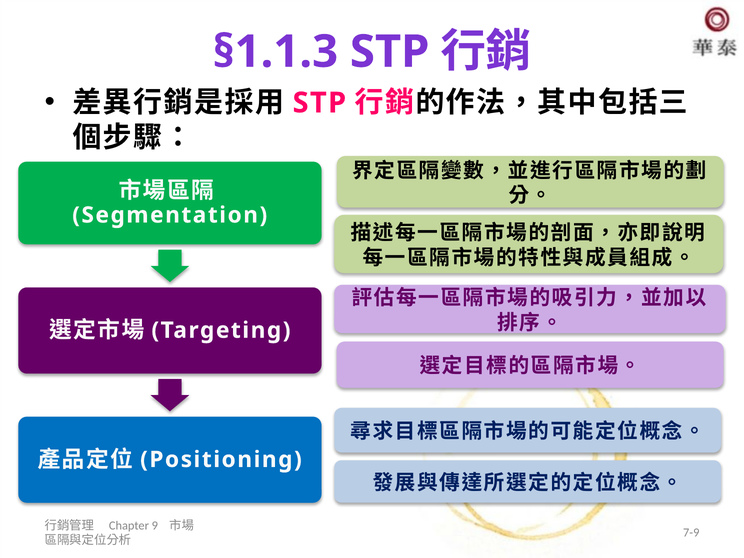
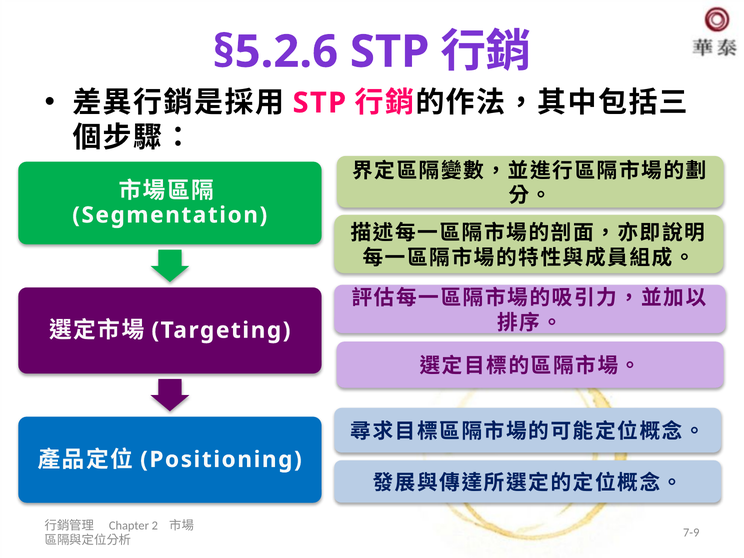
§1.1.3: §1.1.3 -> §5.2.6 (275, 52)
9: 9 -> 2 (155, 525)
